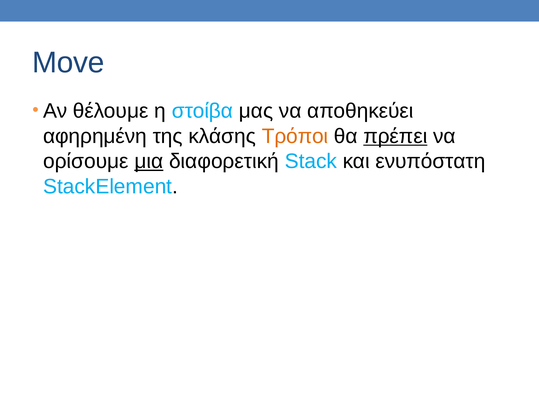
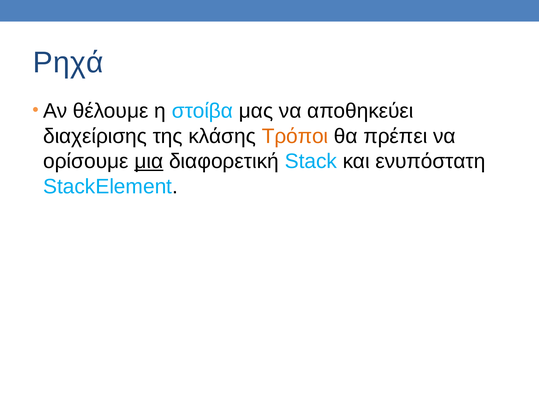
Move: Move -> Ρηχά (68, 63)
αφηρημένη: αφηρημένη -> διαχείρισης (95, 136)
πρέπει underline: present -> none (395, 136)
